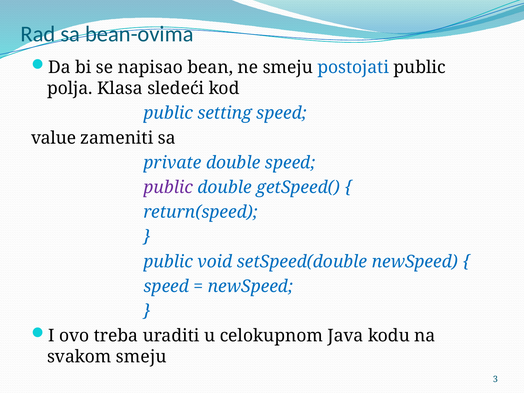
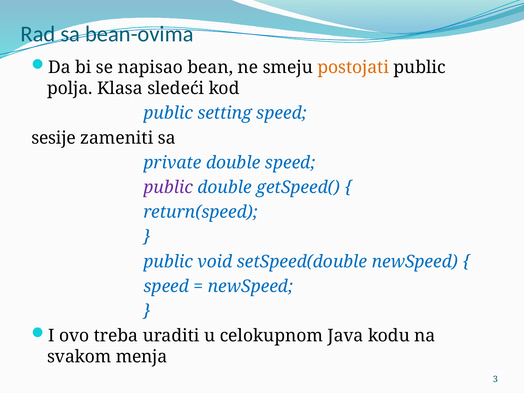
postojati colour: blue -> orange (353, 68)
value: value -> sesije (54, 138)
svakom smeju: smeju -> menja (141, 357)
